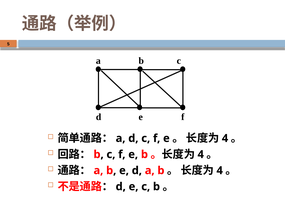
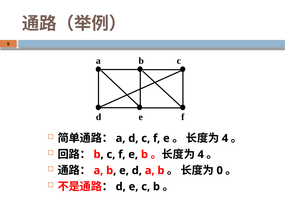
4: 4 -> 0 (220, 170)
